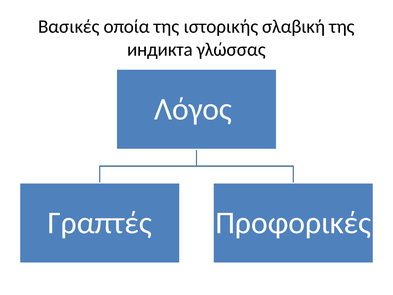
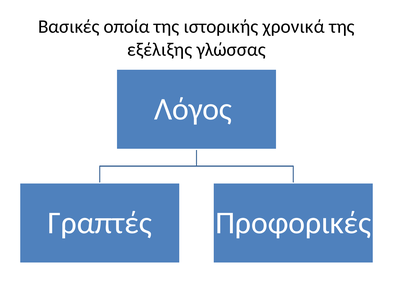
σλαβική: σλαβική -> χρονικά (294, 27)
индикта: индикта -> εξέλιξης (160, 49)
